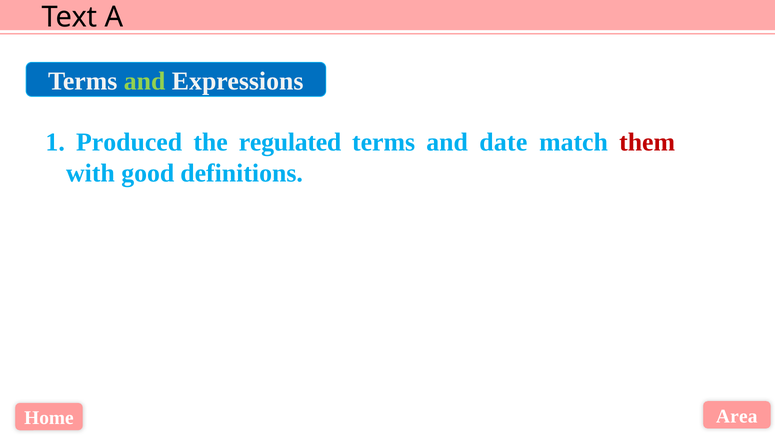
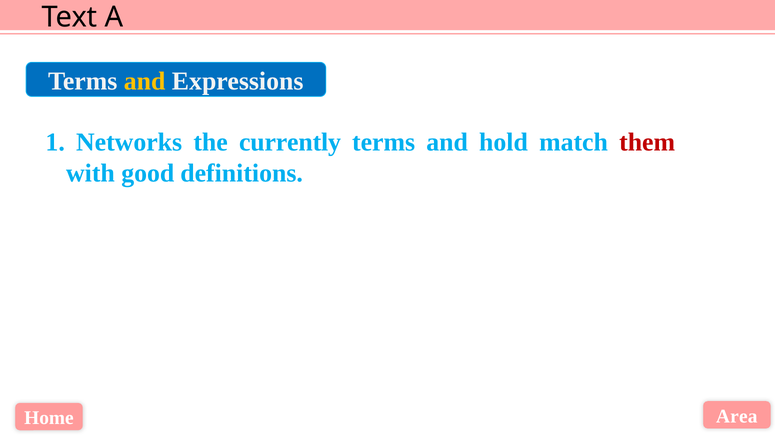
and colour: light green -> yellow (145, 81)
Produced: Produced -> Networks (129, 142)
regulated: regulated -> currently (290, 142)
date: date -> hold (503, 142)
